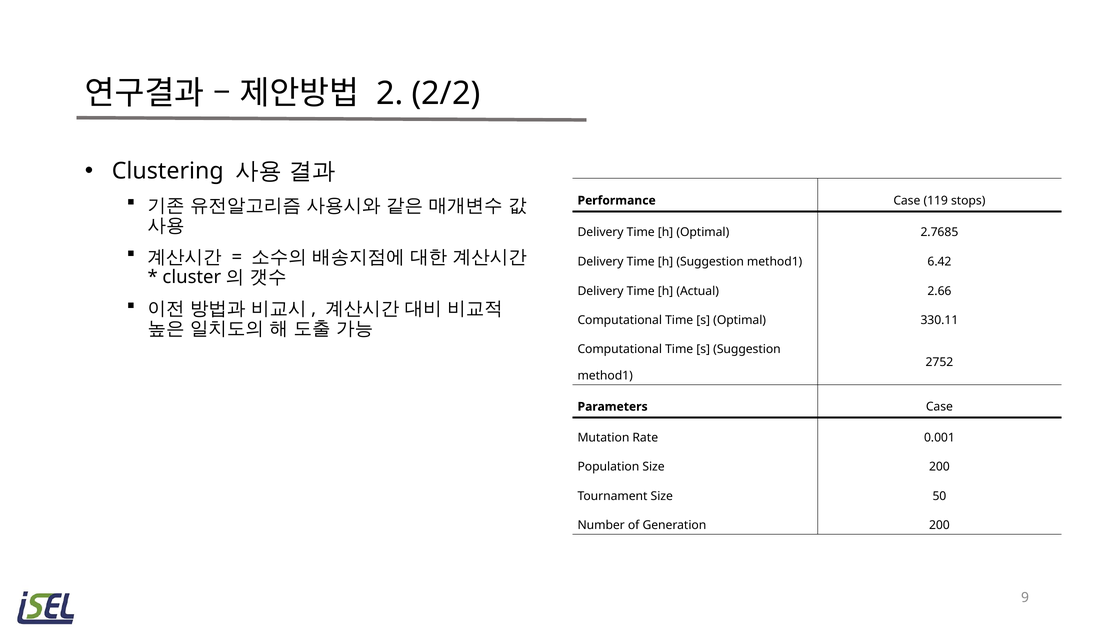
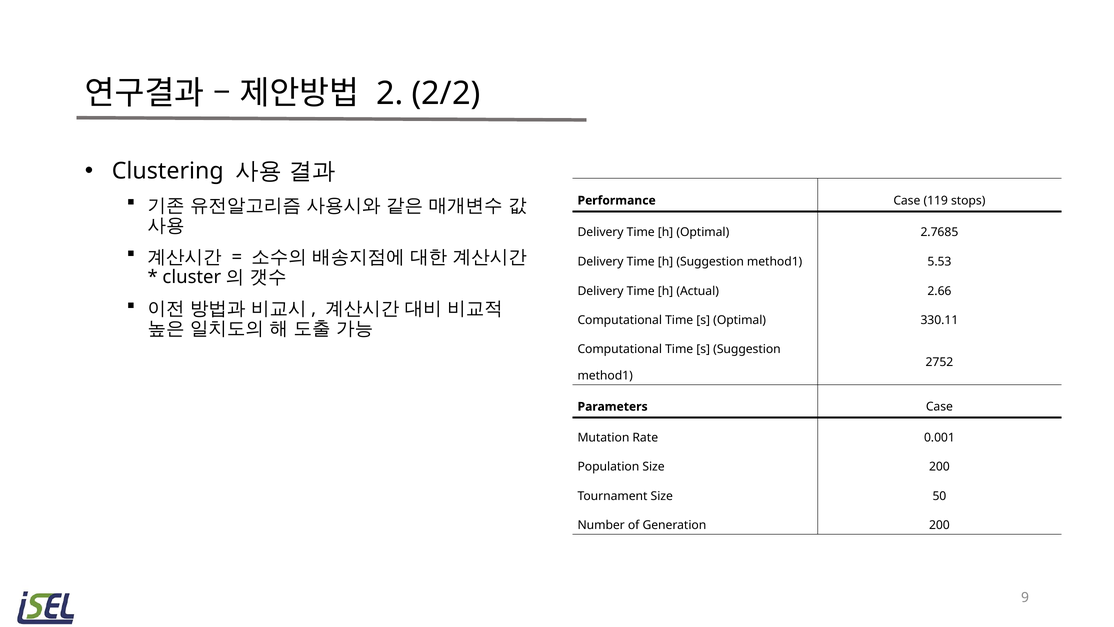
6.42: 6.42 -> 5.53 (939, 262)
